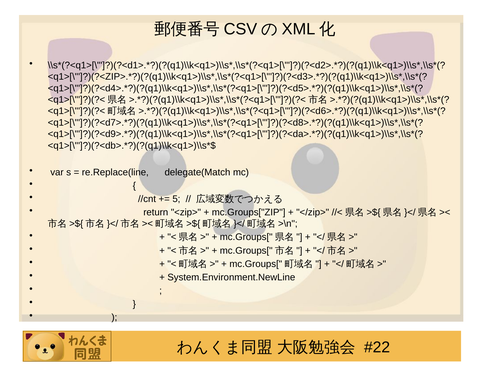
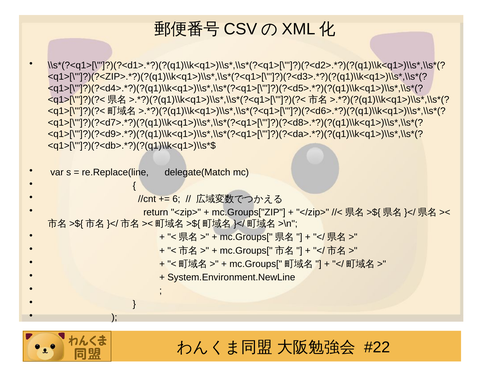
5: 5 -> 6 (176, 199)
